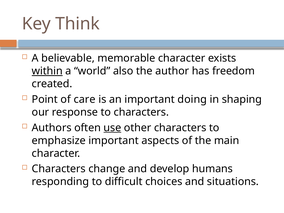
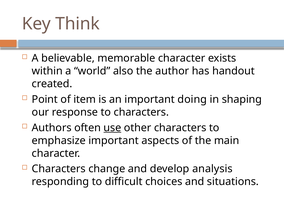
within underline: present -> none (47, 71)
freedom: freedom -> handout (233, 71)
care: care -> item (85, 99)
humans: humans -> analysis (212, 169)
